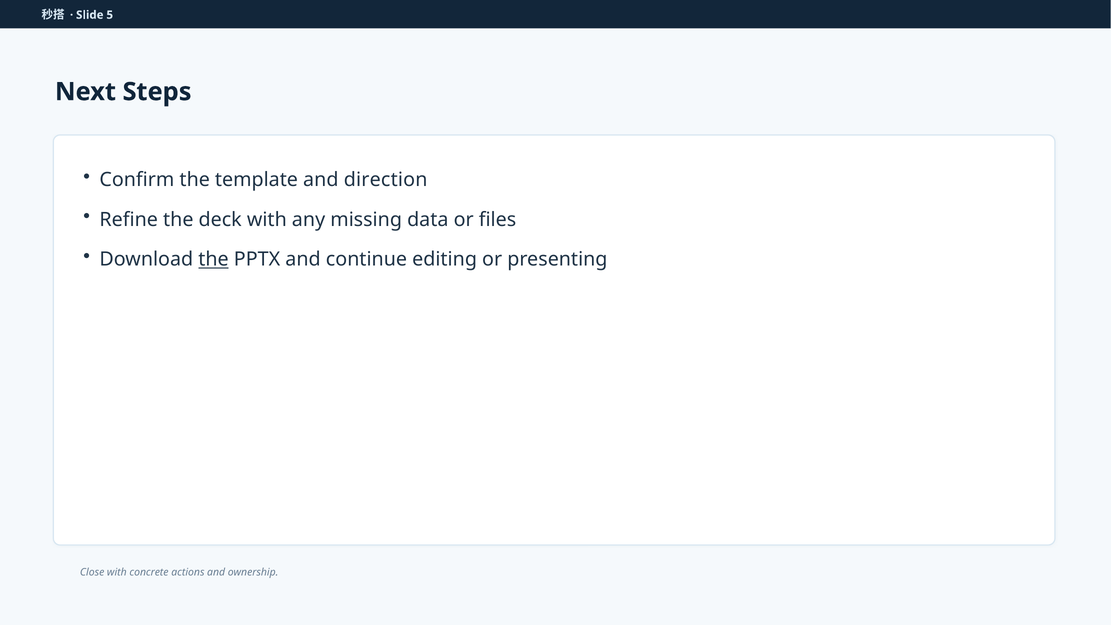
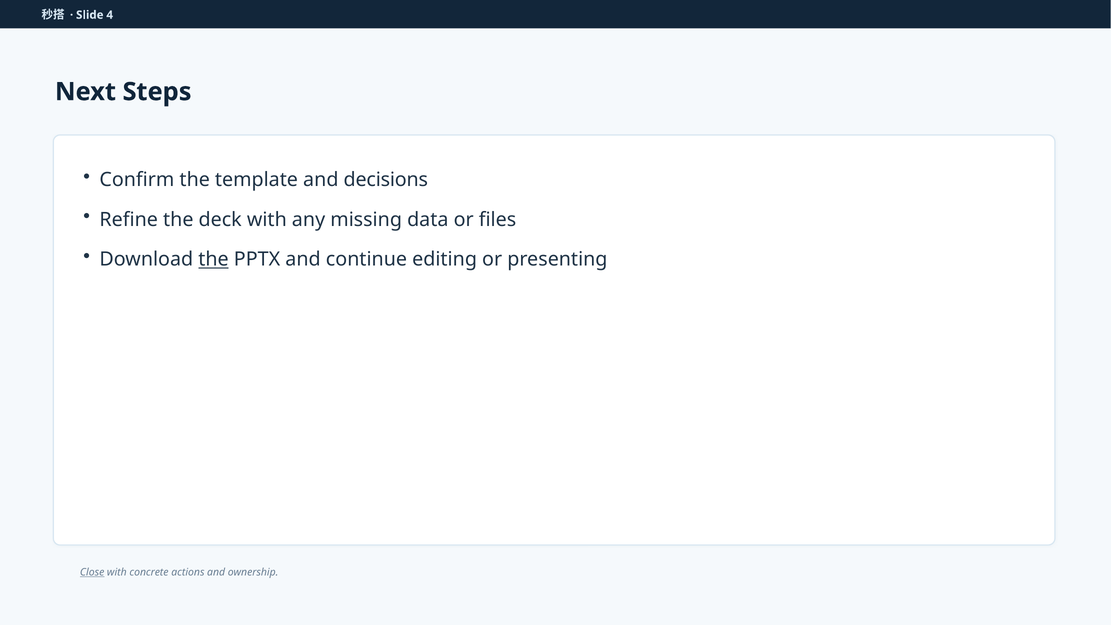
5: 5 -> 4 (110, 15)
direction: direction -> decisions (386, 180)
Close underline: none -> present (92, 572)
